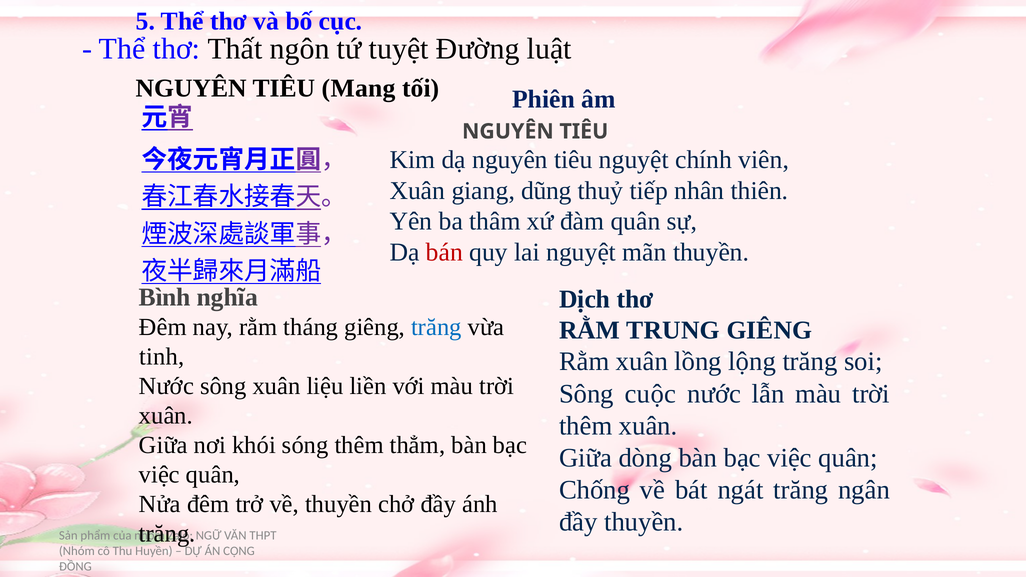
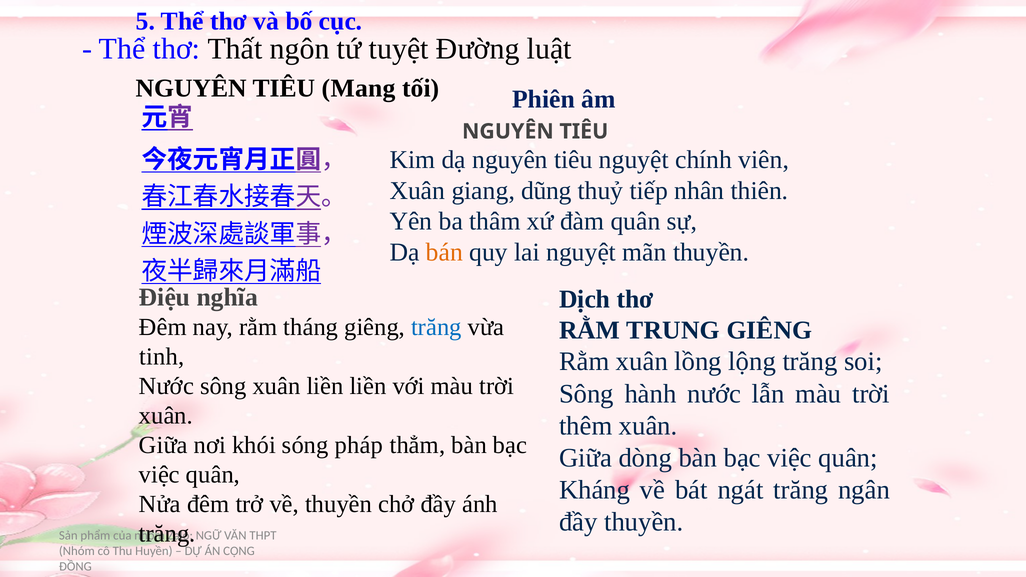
bán colour: red -> orange (444, 252)
Bình: Bình -> Điệu (165, 297)
xuân liệu: liệu -> liền (325, 386)
cuộc: cuộc -> hành (651, 394)
sóng thêm: thêm -> pháp (359, 445)
Chống: Chống -> Kháng (595, 490)
